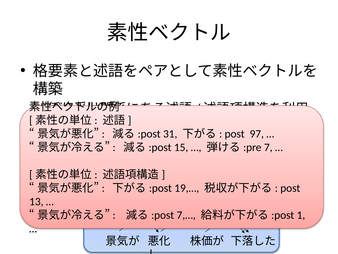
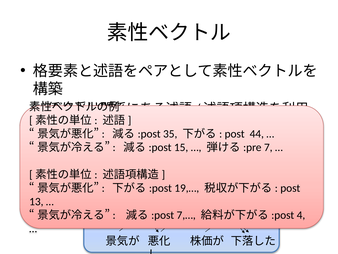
31: 31 -> 35 (170, 134)
97: 97 -> 44 (257, 134)
1: 1 -> 4 (301, 215)
